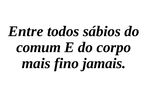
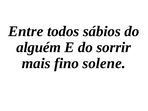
comum: comum -> alguém (39, 47)
corpo: corpo -> sorrir (114, 47)
jamais: jamais -> solene (104, 63)
